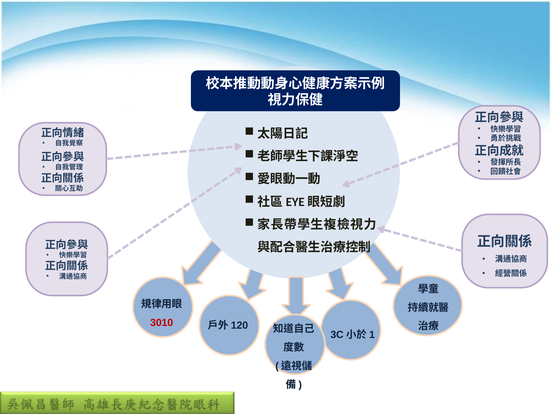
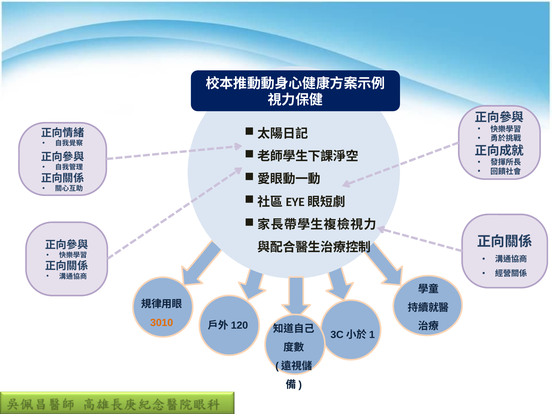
3010 colour: red -> orange (162, 323)
